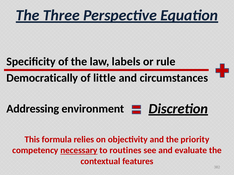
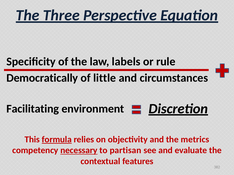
Addressing: Addressing -> Facilitating (33, 109)
formula underline: none -> present (57, 140)
priority: priority -> metrics (195, 140)
routines: routines -> partisan (125, 151)
